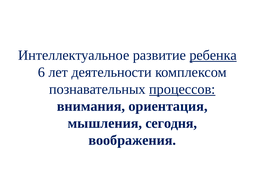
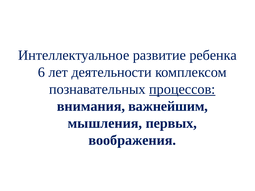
ребенка underline: present -> none (213, 55)
ориентация: ориентация -> важнейшим (168, 106)
сегодня: сегодня -> первых (171, 123)
